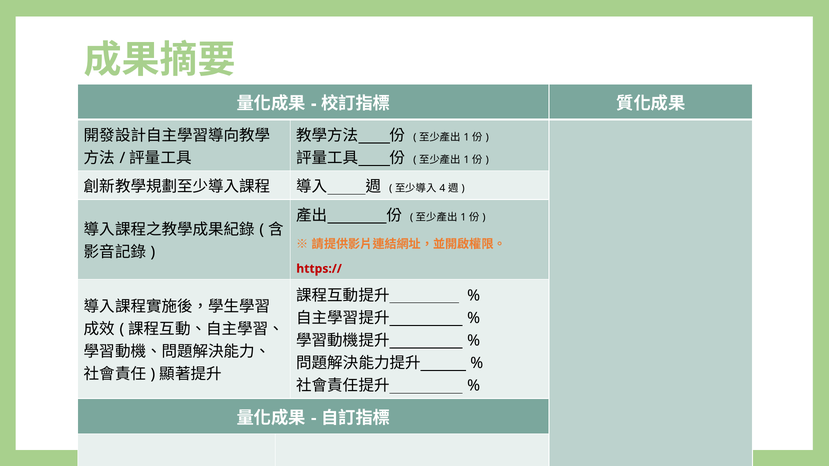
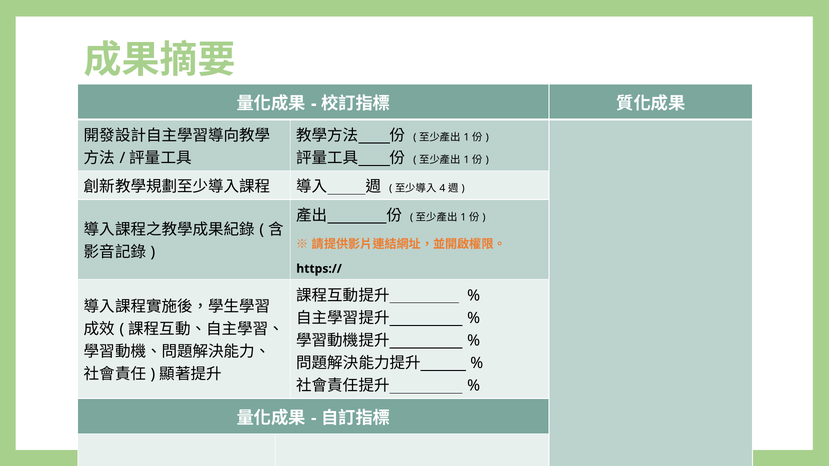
https:// colour: red -> black (319, 269)
